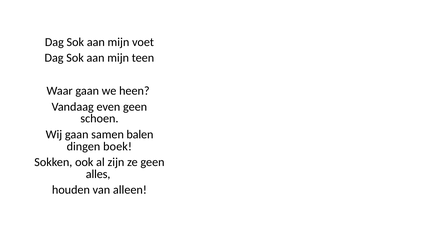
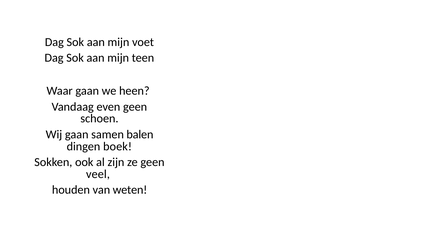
alles: alles -> veel (98, 174)
alleen: alleen -> weten (130, 190)
